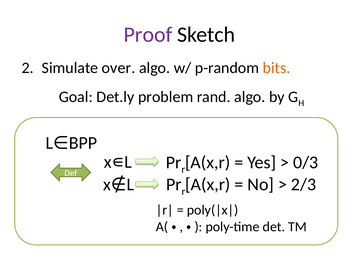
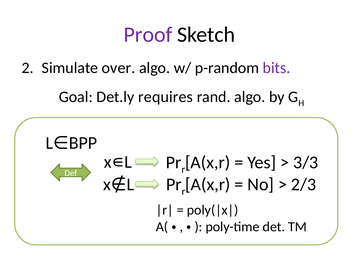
bits colour: orange -> purple (277, 68)
problem: problem -> requires (166, 97)
0/3: 0/3 -> 3/3 (306, 163)
